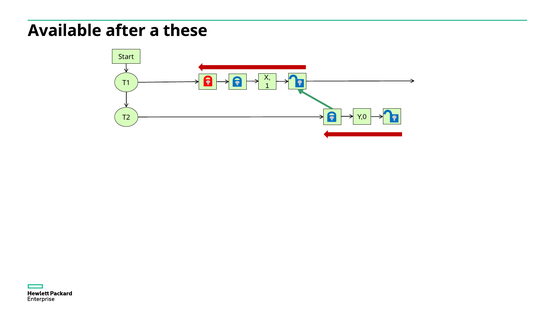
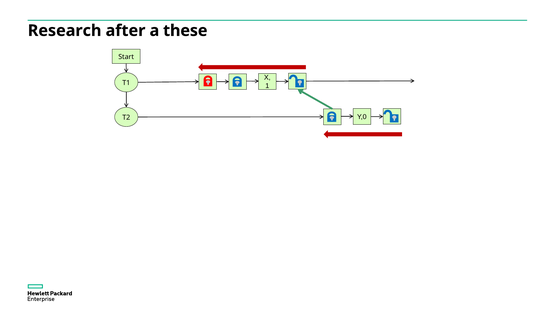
Available: Available -> Research (65, 31)
